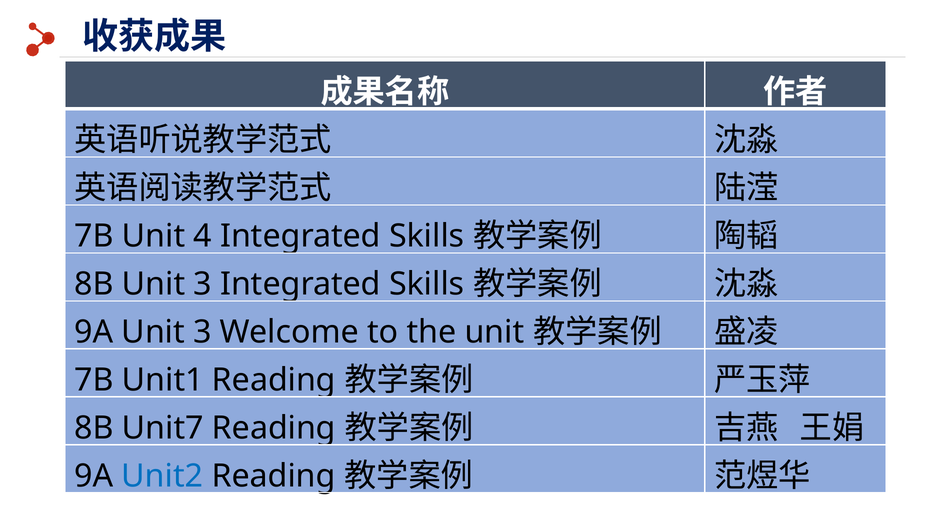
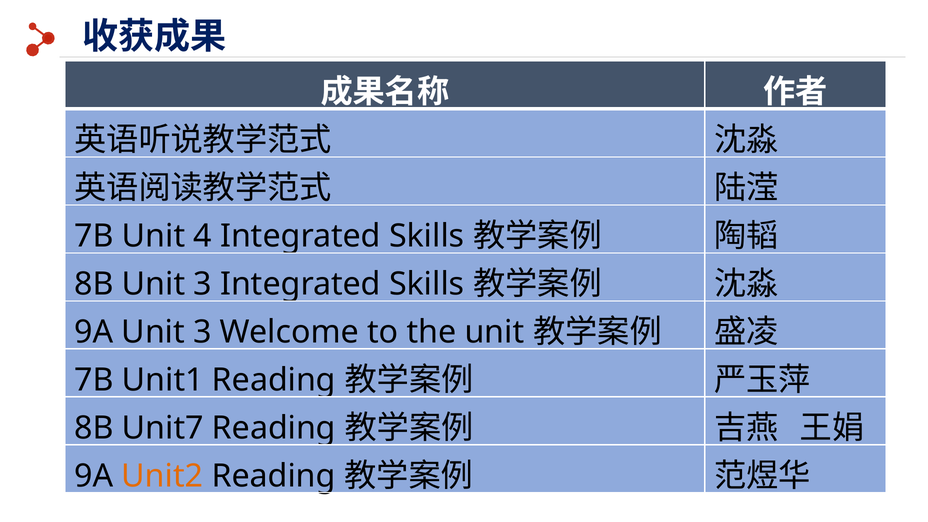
Unit2 colour: blue -> orange (162, 476)
